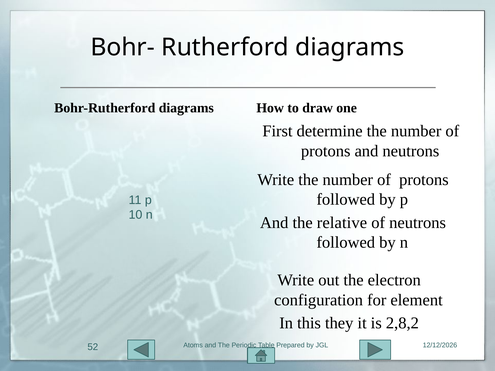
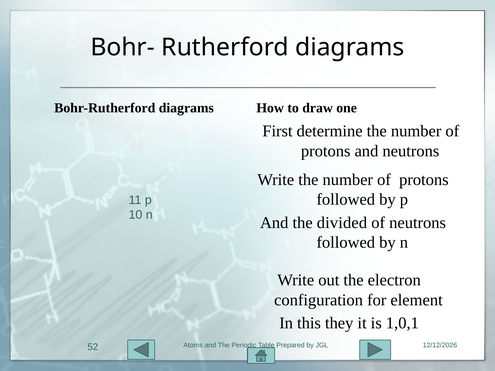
relative: relative -> divided (342, 223)
2,8,2: 2,8,2 -> 1,0,1 (402, 323)
